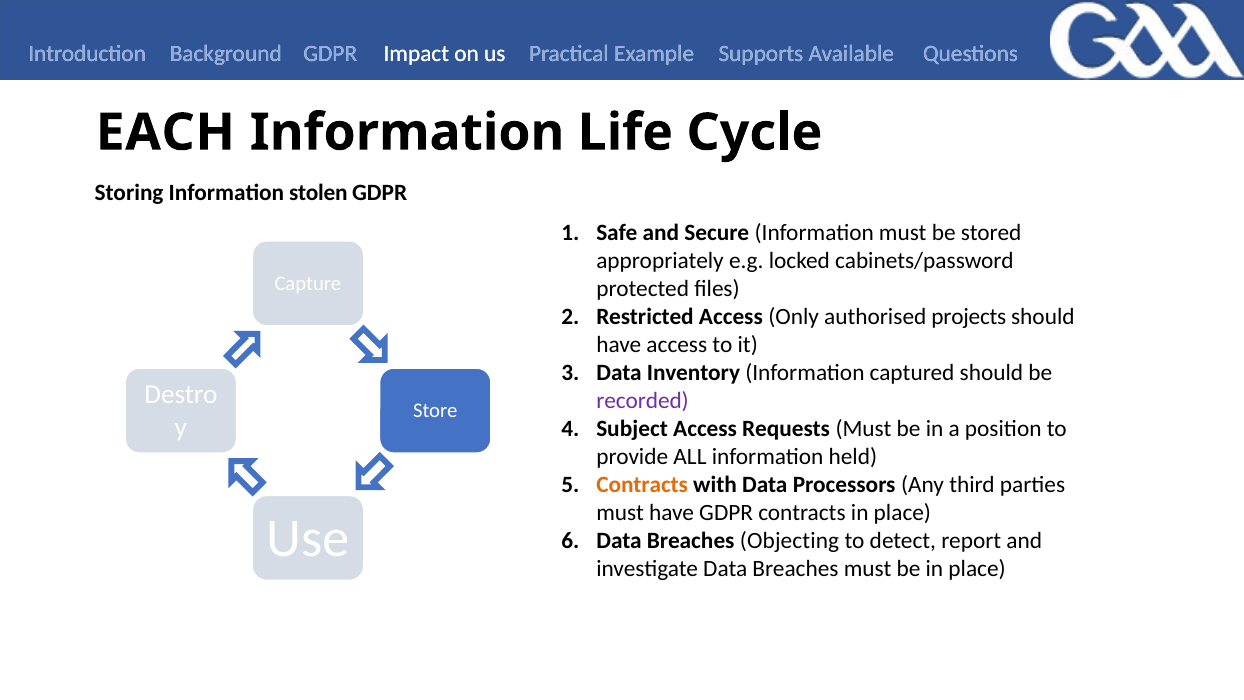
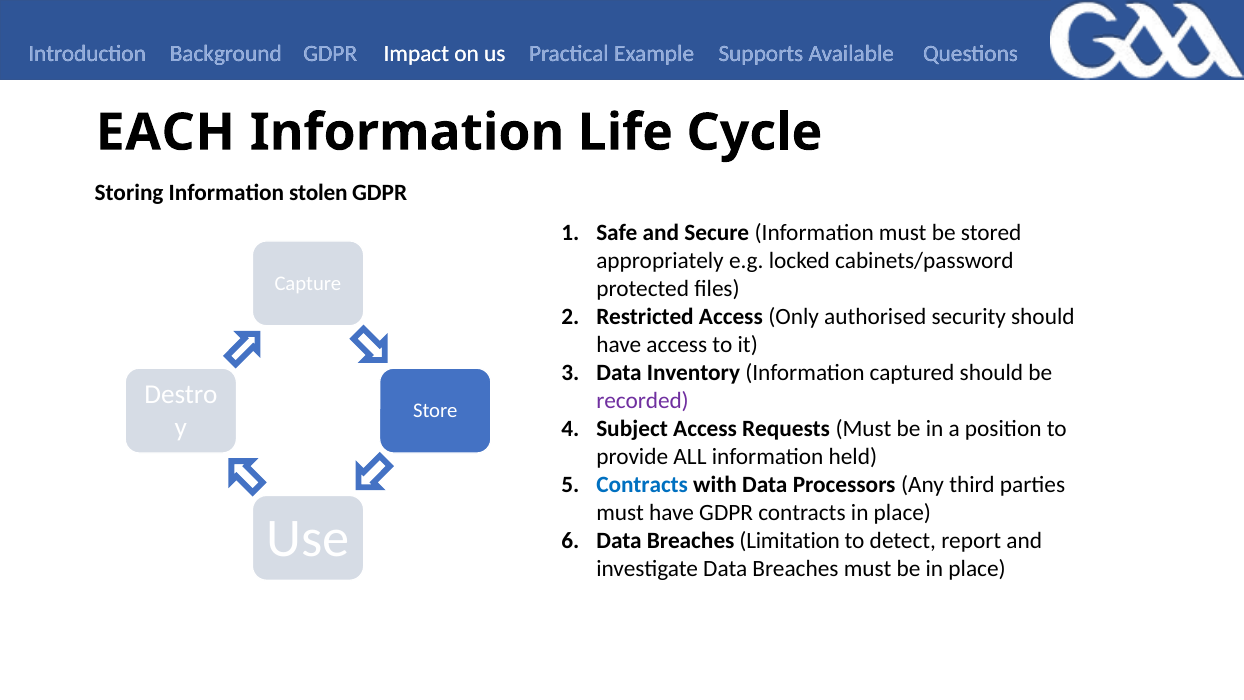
projects: projects -> security (969, 317)
Contracts colour: orange -> blue (642, 485)
Objecting: Objecting -> Limitation (790, 541)
